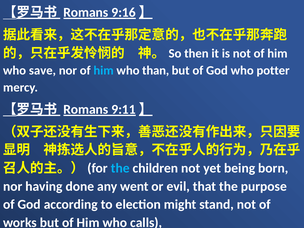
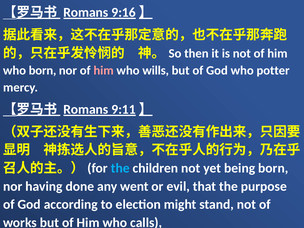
who save: save -> born (43, 71)
him colour: light blue -> pink (104, 71)
than: than -> wills (156, 71)
